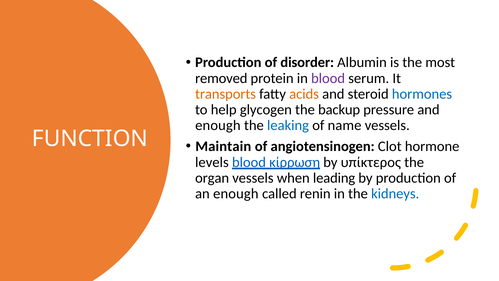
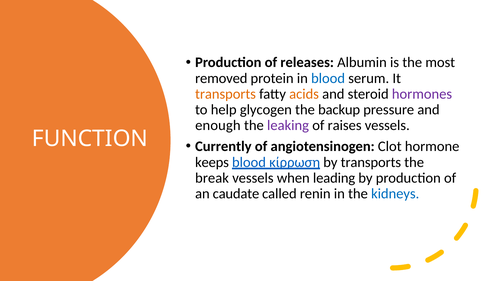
disorder: disorder -> releases (307, 62)
blood colour: purple -> blue (328, 78)
hormones colour: blue -> purple (422, 94)
leaking colour: blue -> purple (288, 125)
name: name -> raises (345, 125)
Maintain: Maintain -> Currently (223, 146)
levels: levels -> keeps (212, 162)
by υπίκτερος: υπίκτερος -> transports (371, 162)
organ: organ -> break (212, 178)
an enough: enough -> caudate (236, 193)
